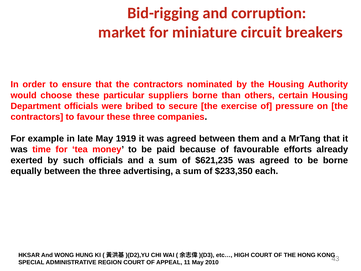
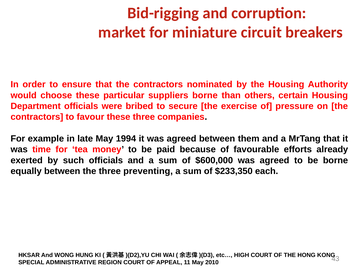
1919: 1919 -> 1994 (126, 139)
$621,235: $621,235 -> $600,000 (214, 160)
advertising: advertising -> preventing (148, 171)
